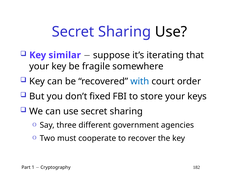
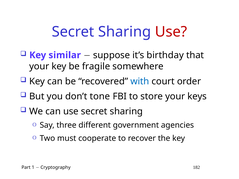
Use colour: black -> red (171, 32)
iterating: iterating -> birthday (165, 55)
fixed: fixed -> tone (100, 96)
